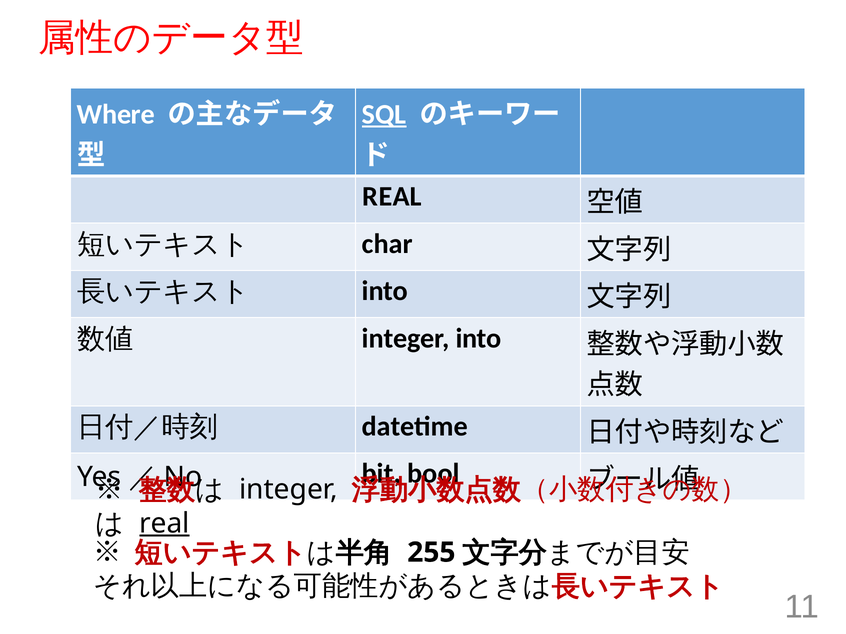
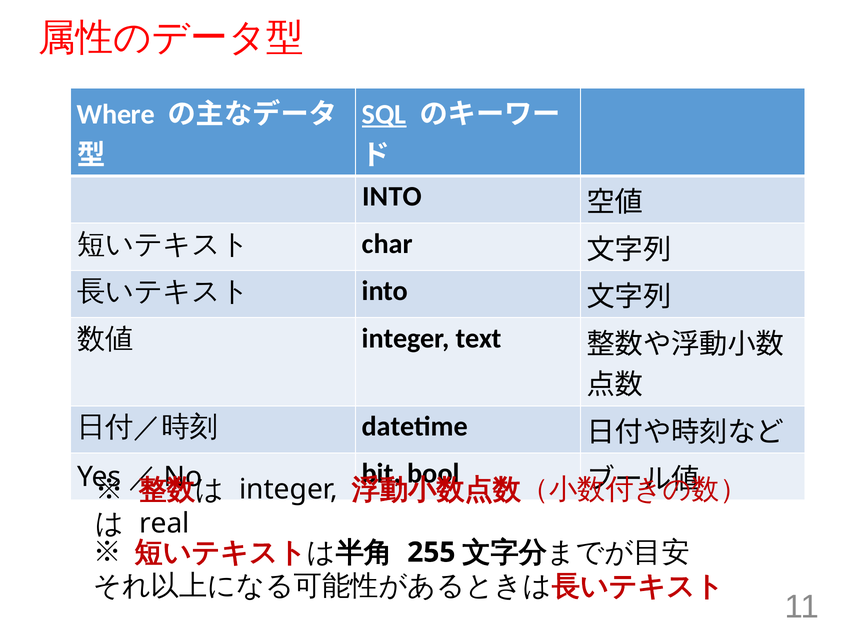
REAL: REAL -> INTO (392, 197)
integer into: into -> text (479, 339)
real underline: present -> none (164, 524)
